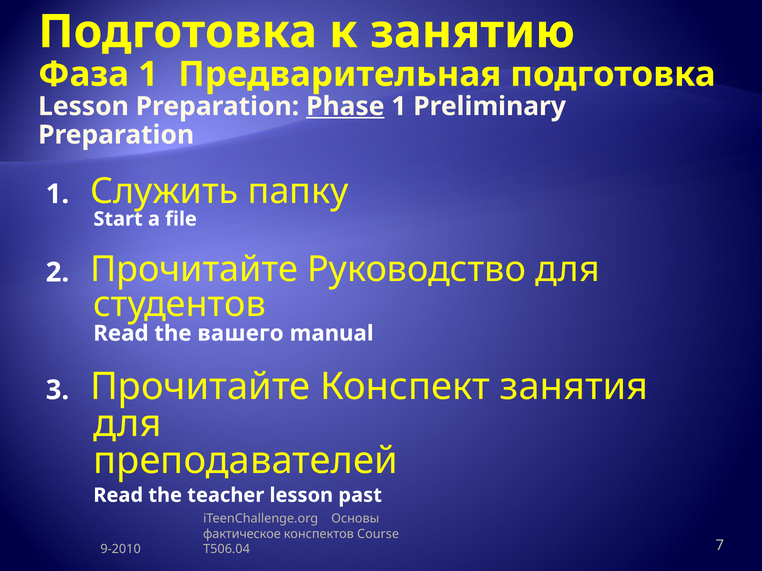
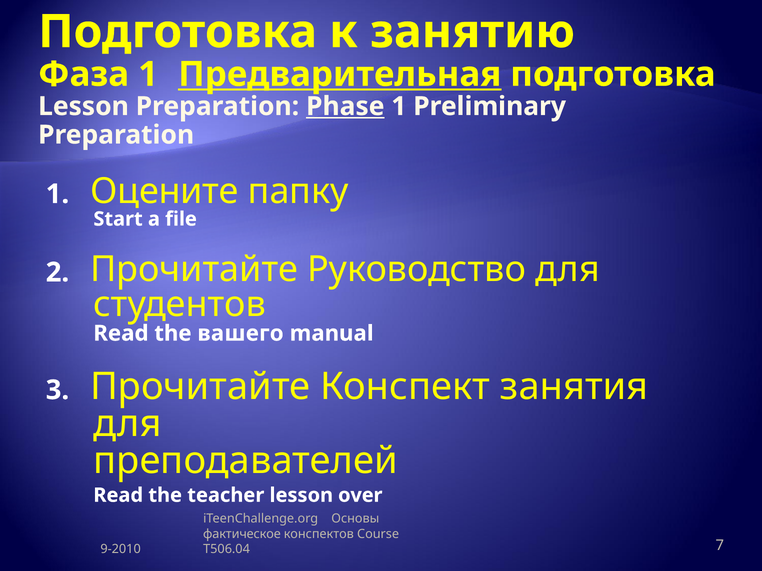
Предварительная underline: none -> present (340, 74)
Служить: Служить -> Оцените (164, 191)
past: past -> over (360, 496)
